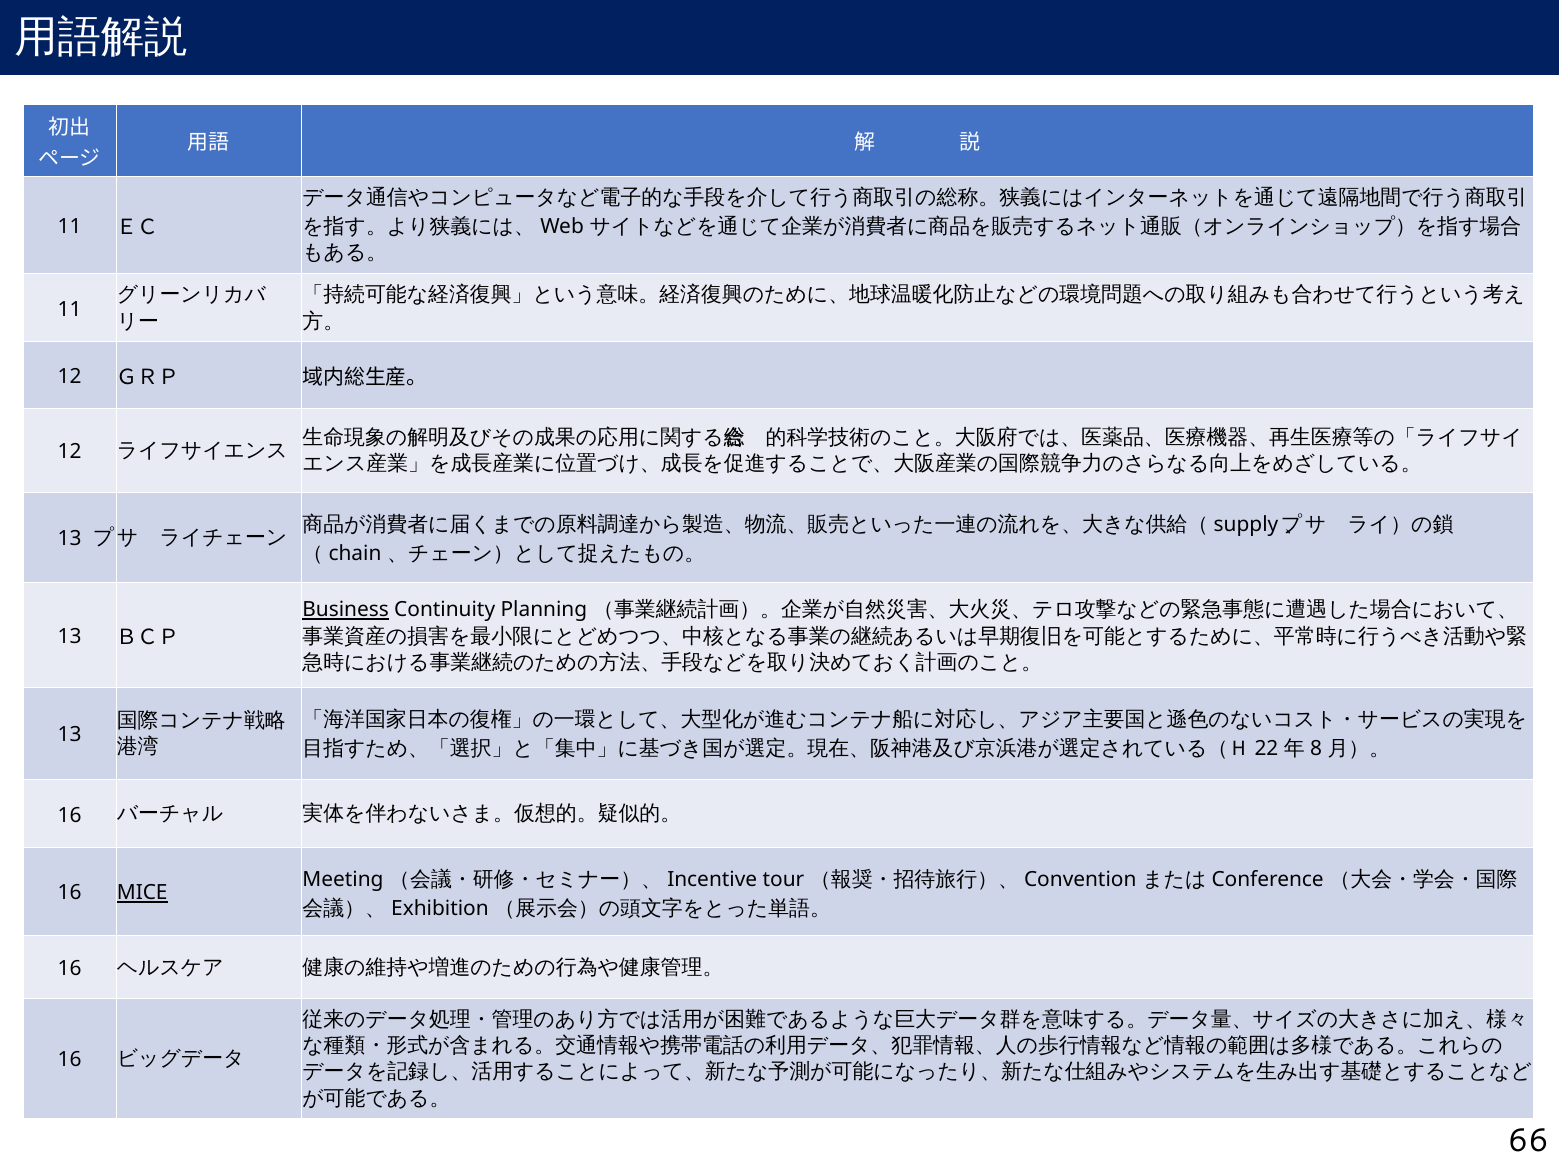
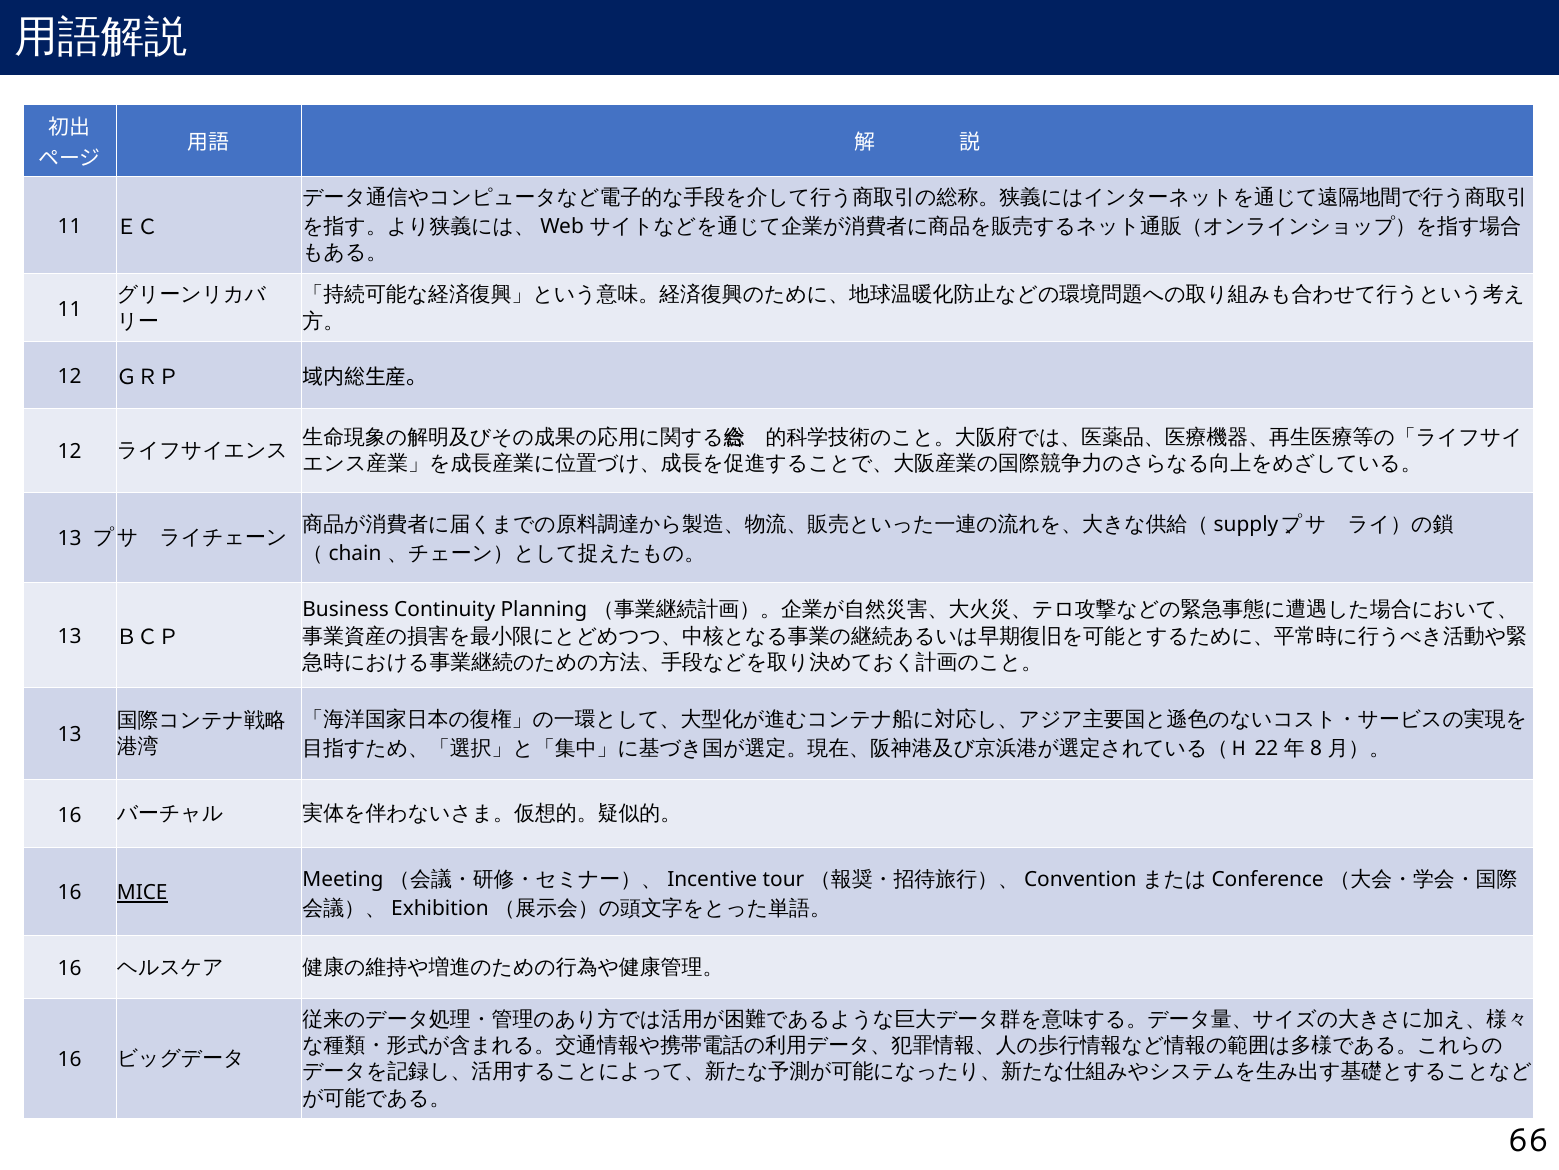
Business underline: present -> none (346, 610)
